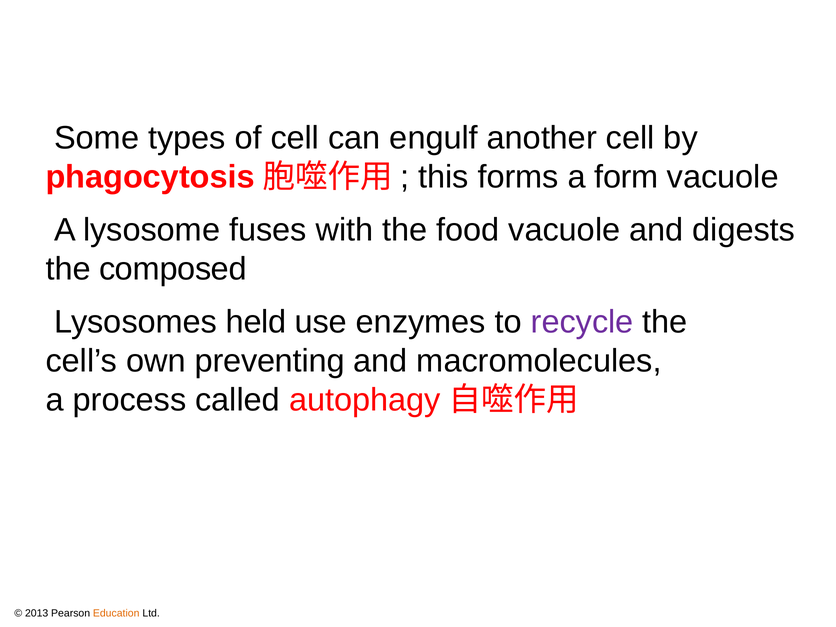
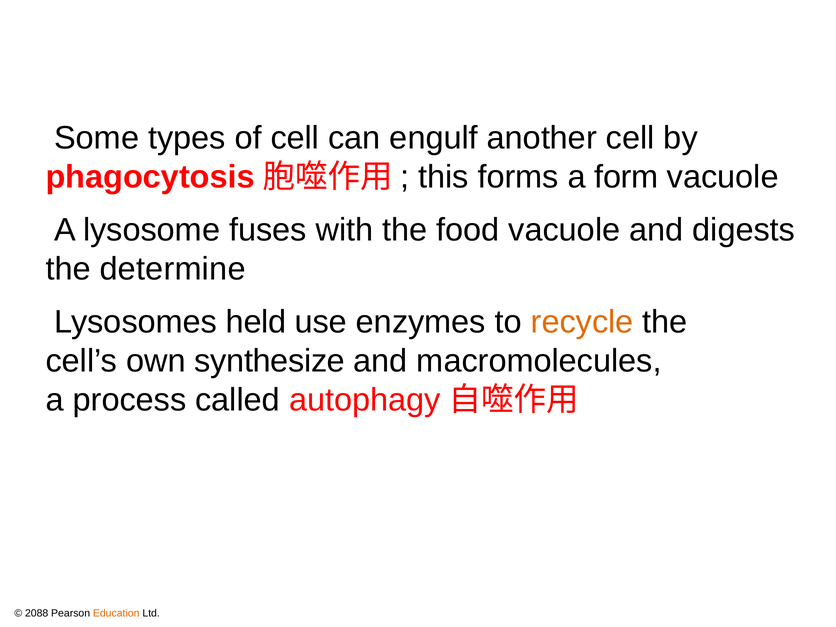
composed: composed -> determine (173, 269)
recycle colour: purple -> orange (582, 322)
preventing: preventing -> synthesize (270, 361)
2013: 2013 -> 2088 (37, 614)
